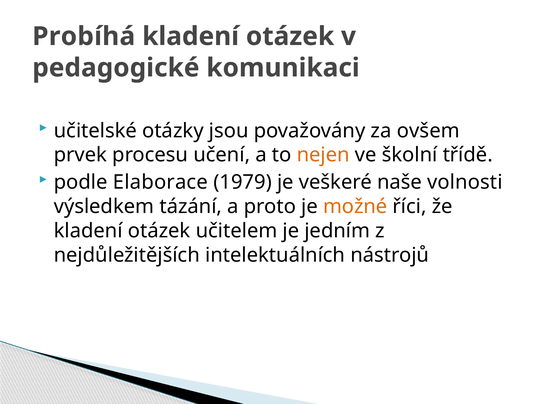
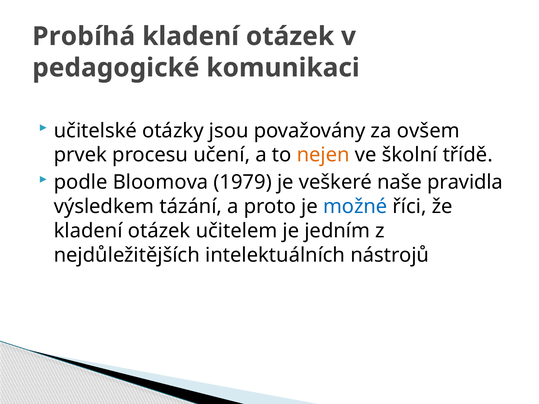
Elaborace: Elaborace -> Bloomova (161, 182)
volnosti: volnosti -> pravidla (465, 182)
možné colour: orange -> blue (355, 207)
